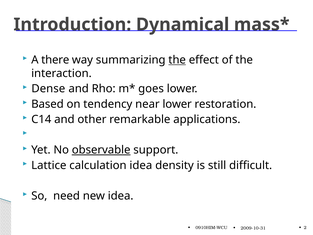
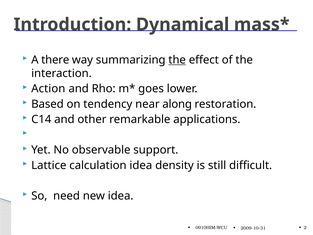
Dense: Dense -> Action (48, 89)
near lower: lower -> along (177, 104)
observable underline: present -> none (101, 150)
